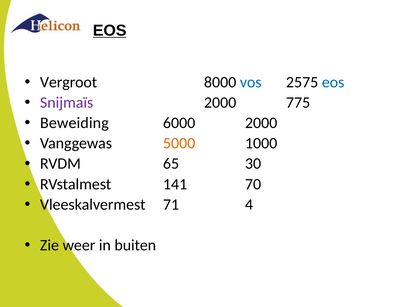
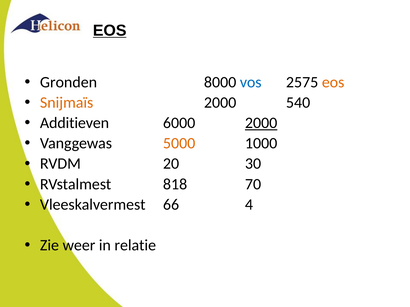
Vergroot: Vergroot -> Gronden (69, 82)
eos colour: blue -> orange (333, 82)
Snijmaïs colour: purple -> orange (67, 103)
775: 775 -> 540 (298, 103)
Beweiding: Beweiding -> Additieven (75, 123)
2000 underline: none -> present (261, 123)
65: 65 -> 20 (171, 164)
141: 141 -> 818 (175, 184)
71: 71 -> 66 (171, 205)
buiten: buiten -> relatie (135, 246)
